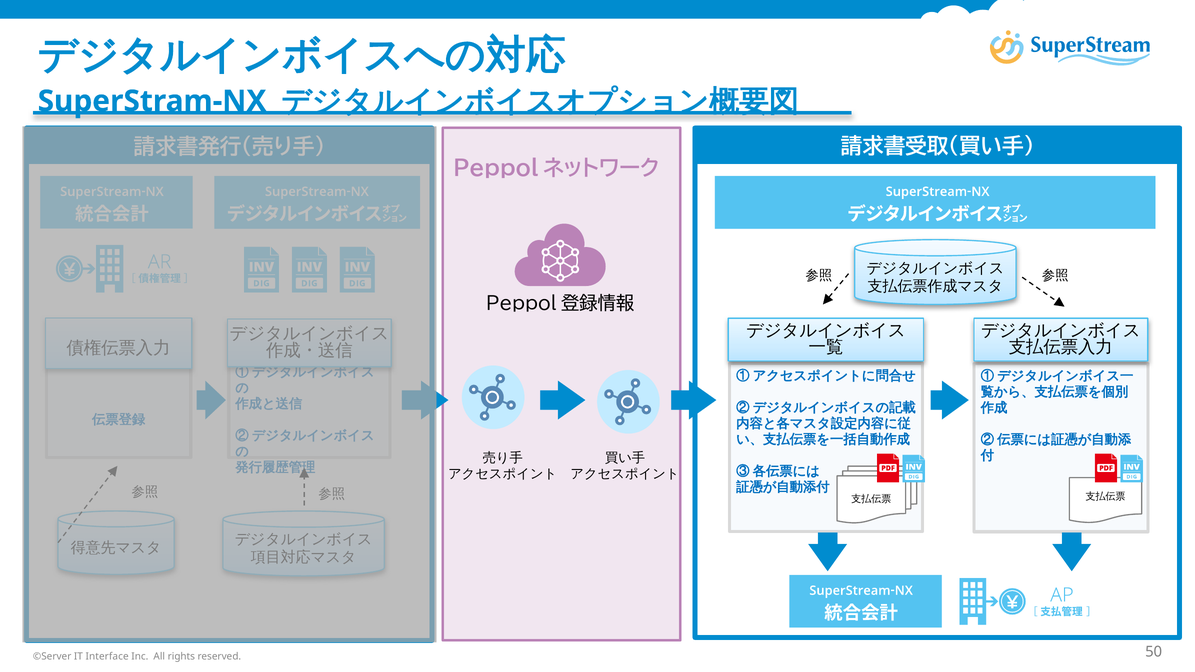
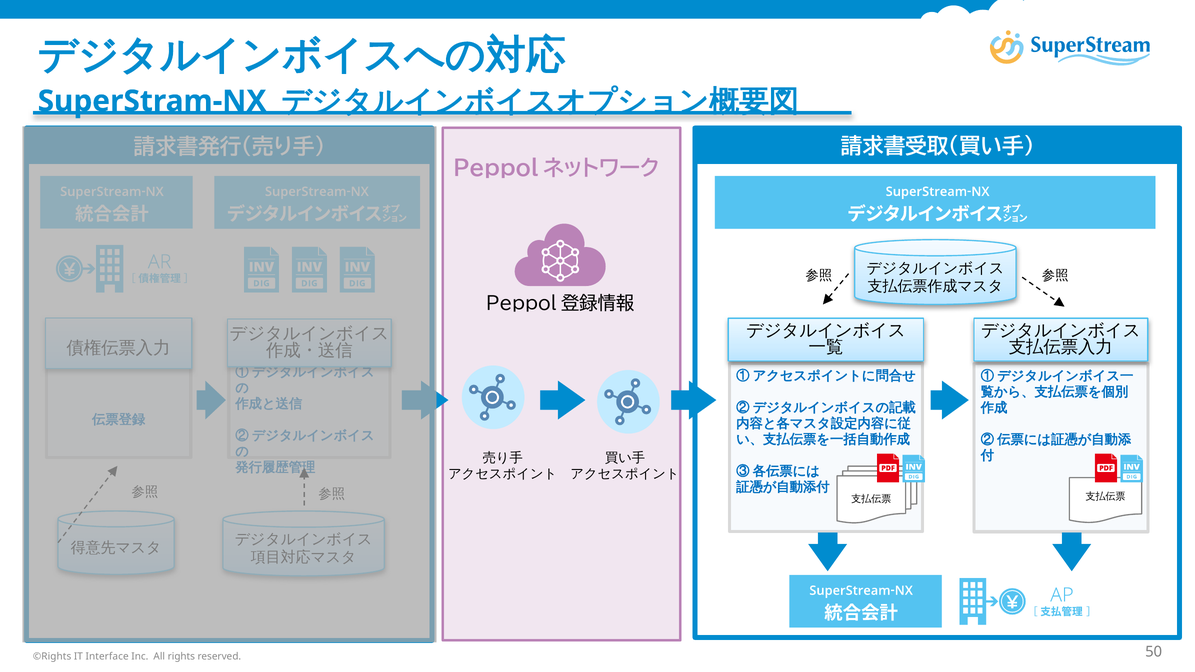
©Server: ©Server -> ©Rights (52, 657)
